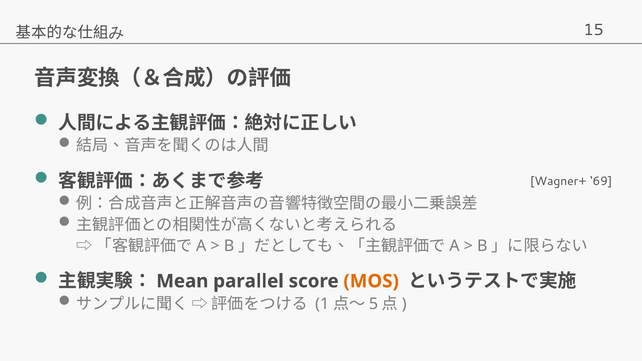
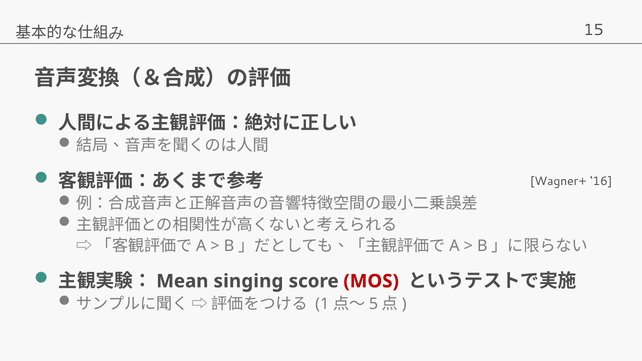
69: 69 -> 16 (601, 181)
parallel: parallel -> singing (248, 281)
MOS colour: orange -> red (371, 281)
